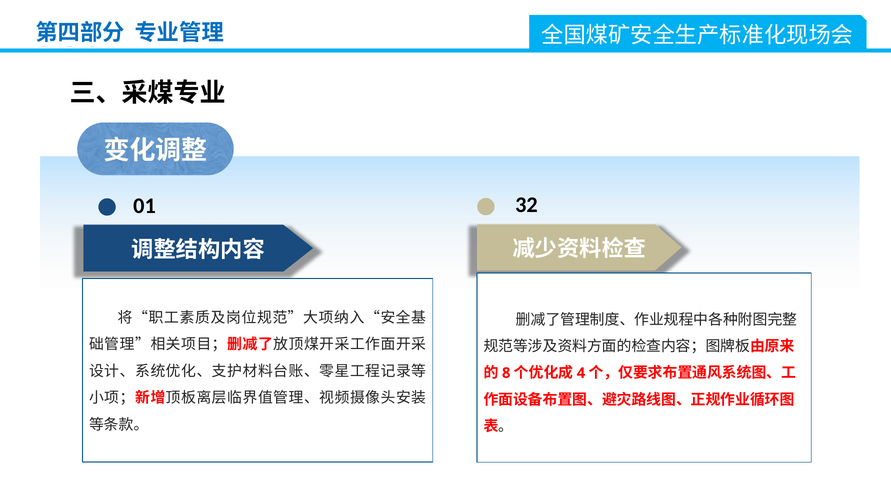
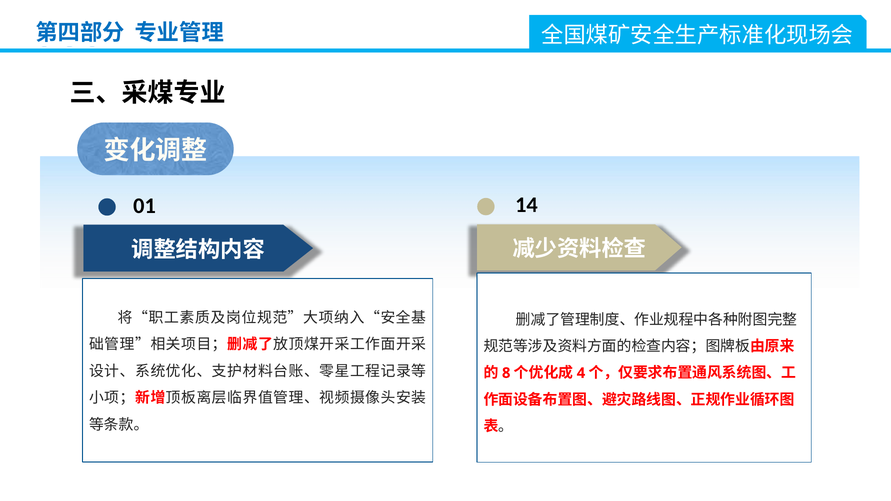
32: 32 -> 14 (526, 205)
